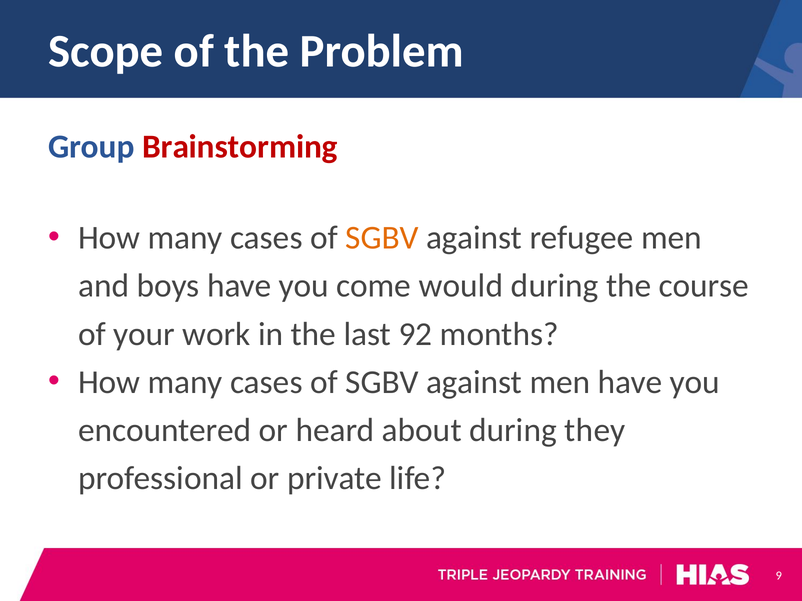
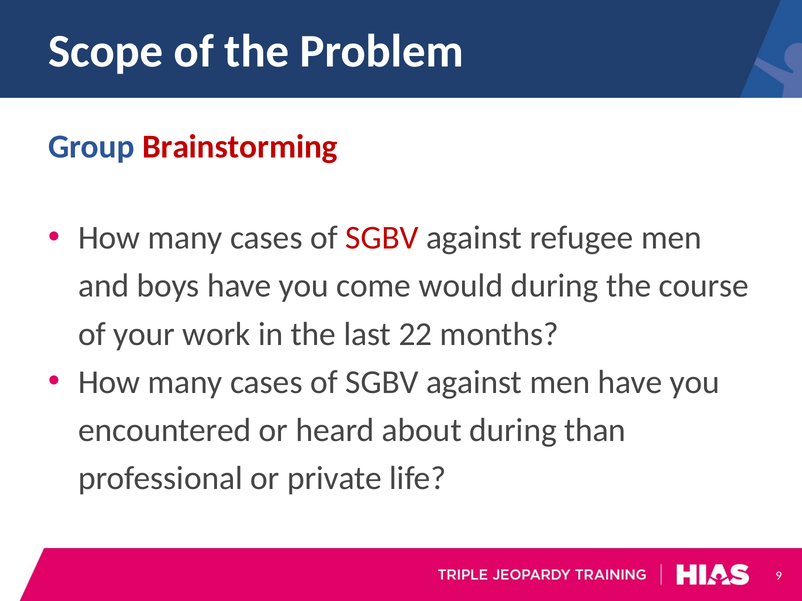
SGBV colour: orange -> red (382, 238)
92: 92 -> 22 (415, 334)
they: they -> than (595, 431)
